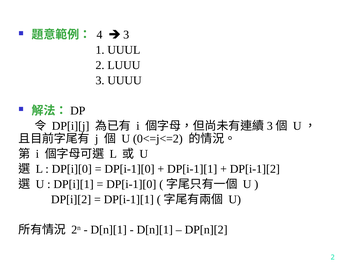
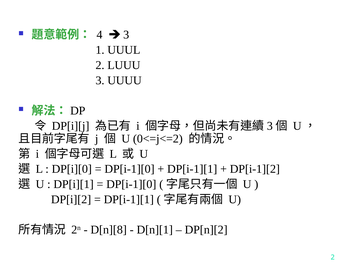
D[n][1: D[n][1 -> D[n][8 (109, 230)
